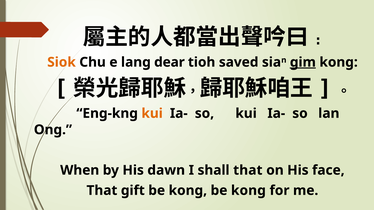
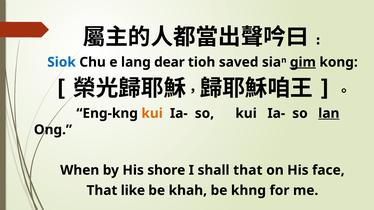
Siok colour: orange -> blue (62, 62)
lan underline: none -> present (329, 114)
dawn: dawn -> shore (166, 170)
gift: gift -> like (133, 191)
kong: kong -> khah (188, 191)
kong: kong -> khng (248, 191)
